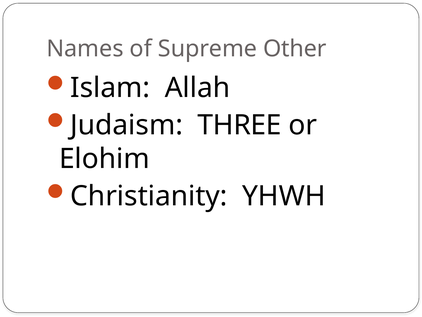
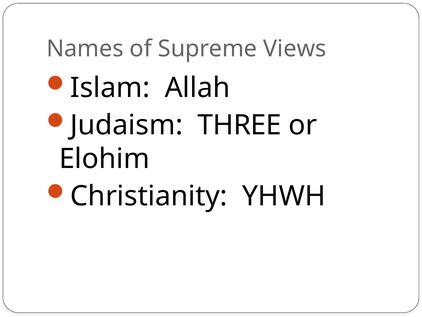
Other: Other -> Views (295, 49)
